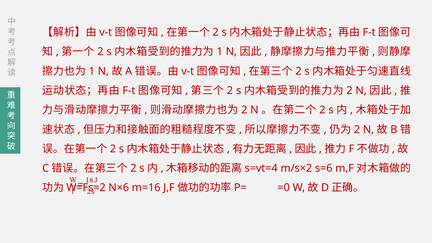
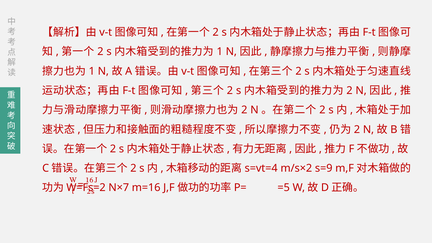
s=6: s=6 -> s=9 (324, 168)
N×6: N×6 -> N×7 (119, 188)
=0: =0 -> =5 (284, 188)
